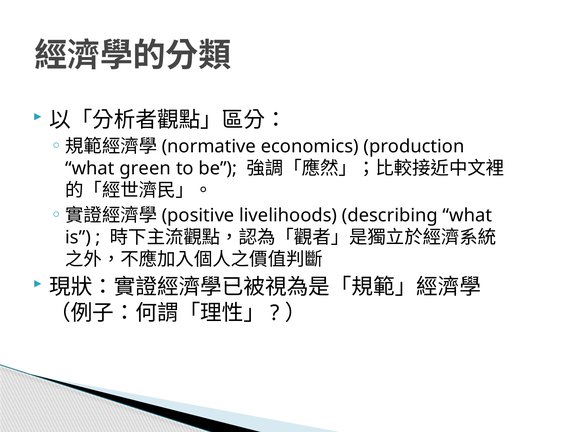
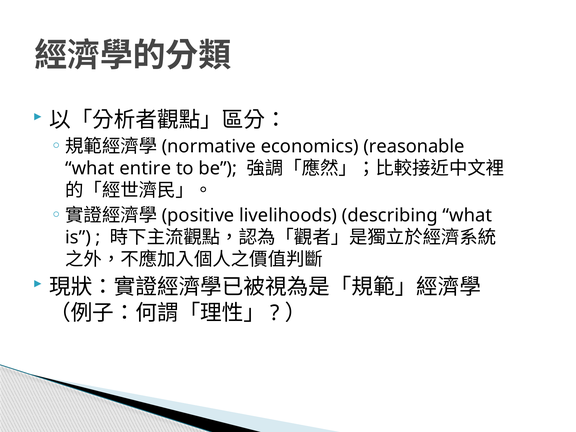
production: production -> reasonable (414, 146)
green: green -> entire (145, 168)
